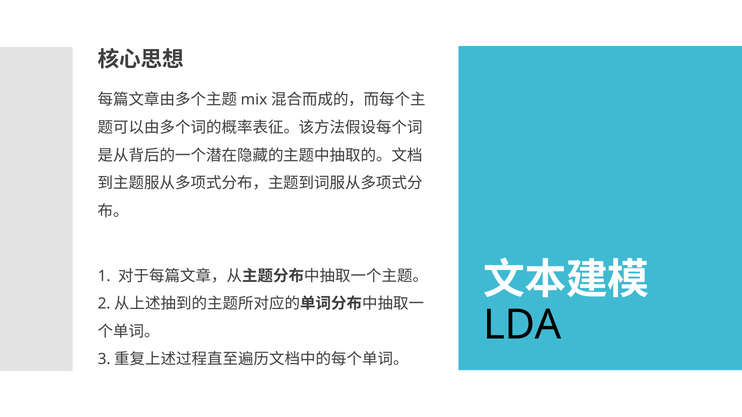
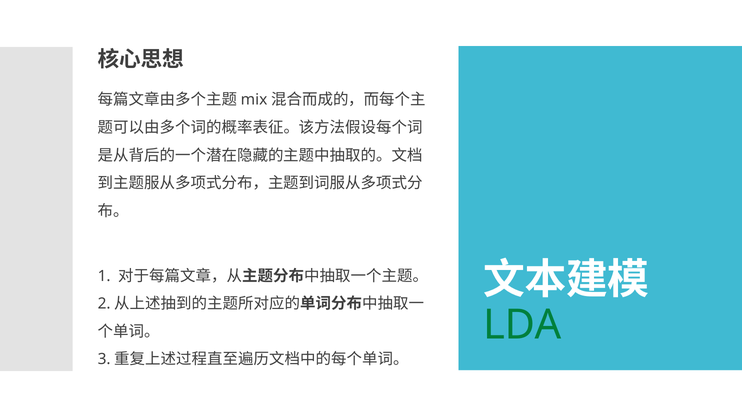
LDA colour: black -> green (522, 325)
